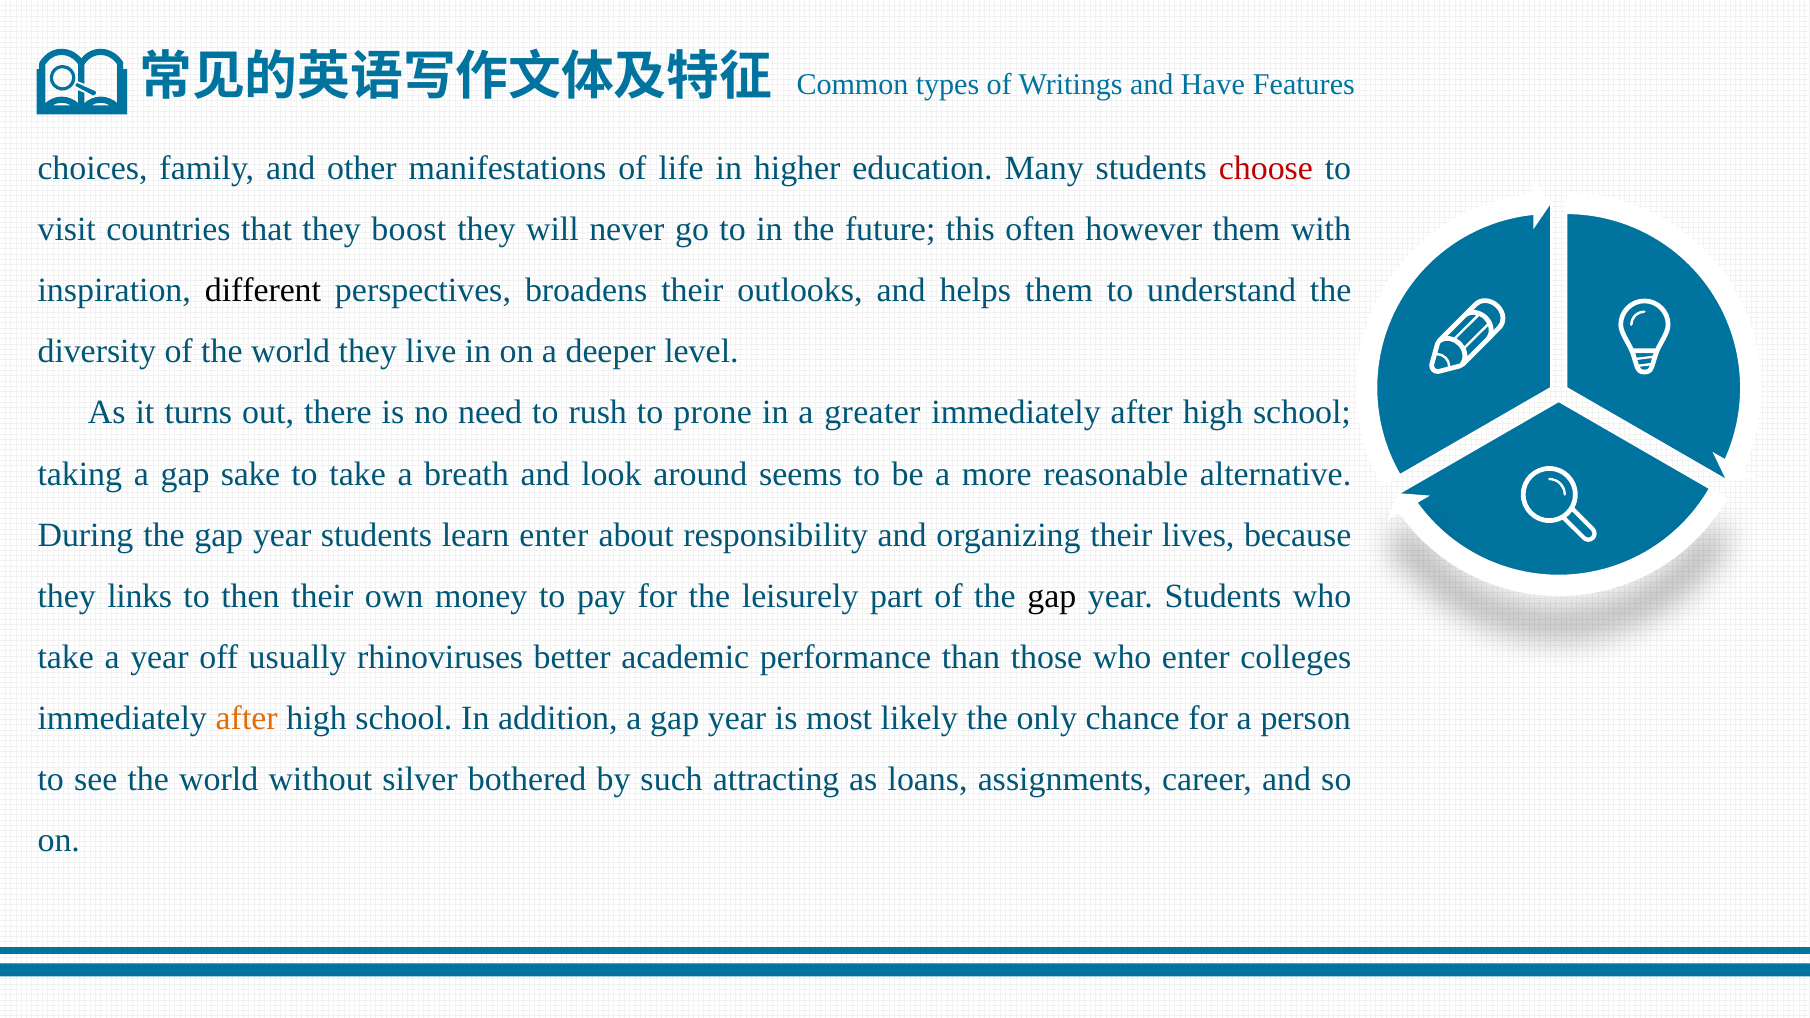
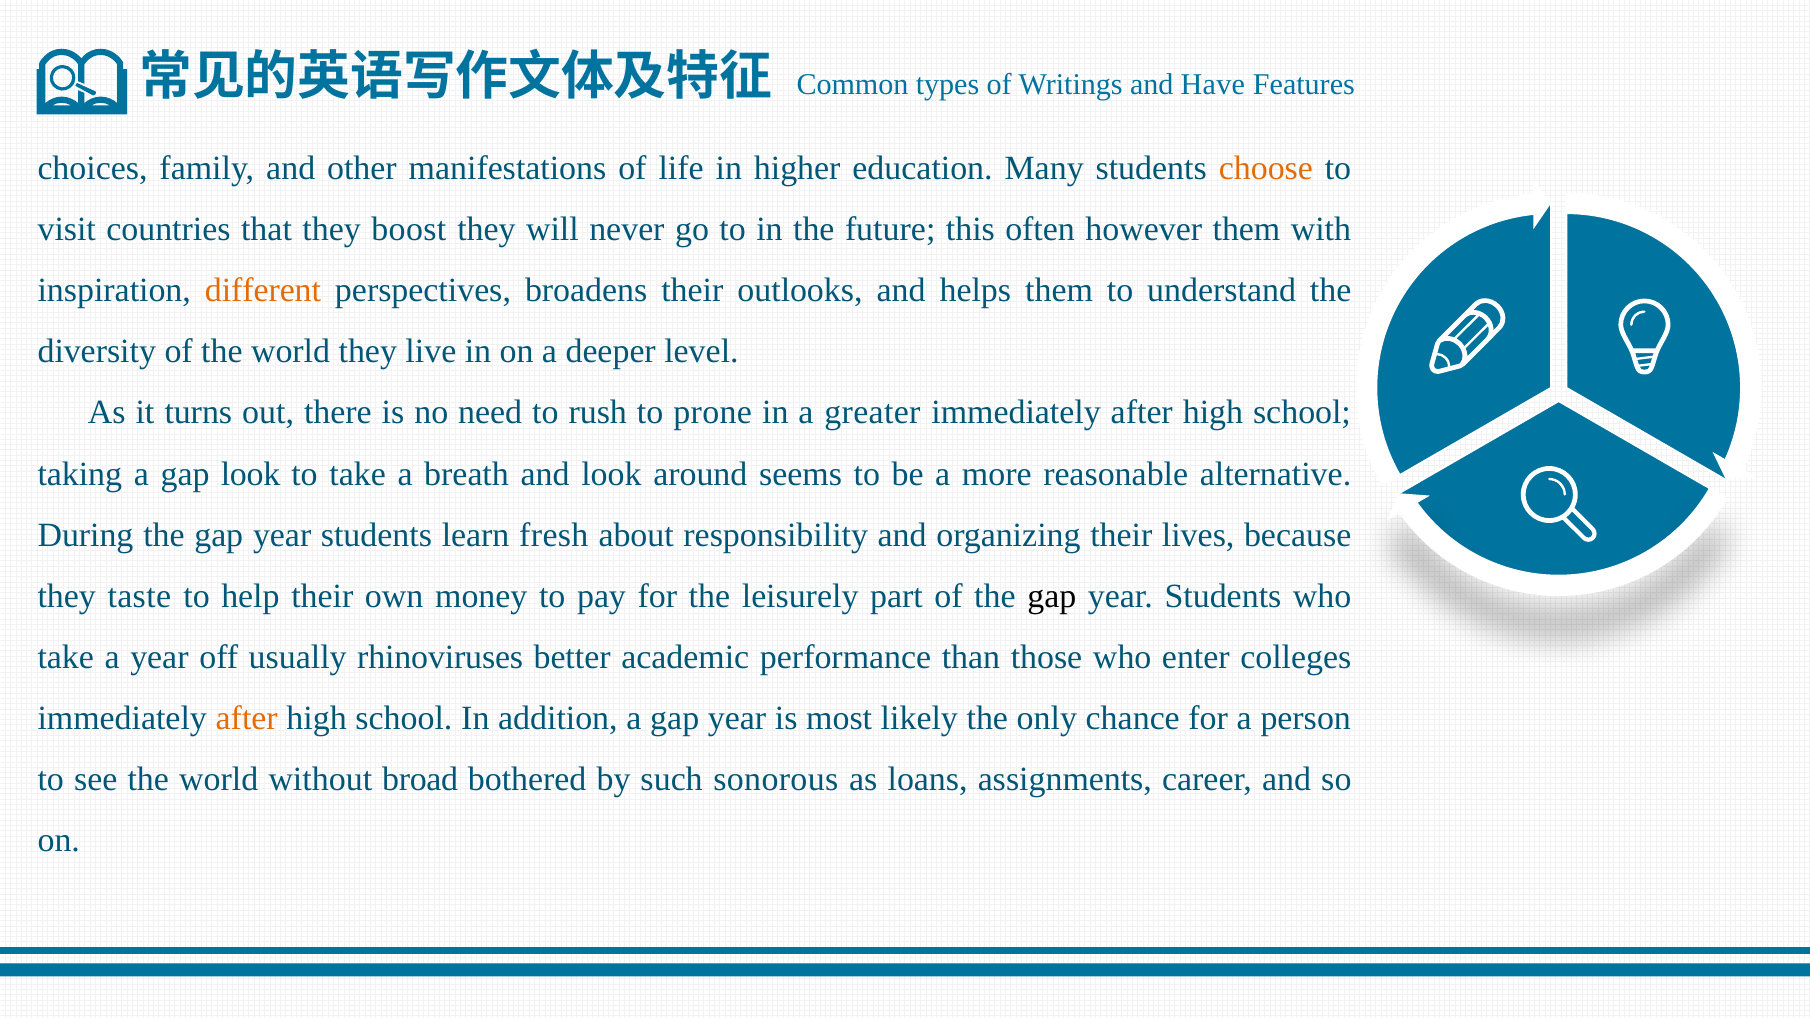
choose colour: red -> orange (1266, 168)
different colour: black -> orange (263, 291)
gap sake: sake -> look (251, 474)
learn enter: enter -> fresh (554, 535)
links: links -> taste (139, 596)
then: then -> help (250, 596)
silver: silver -> broad (420, 779)
attracting: attracting -> sonorous (776, 779)
